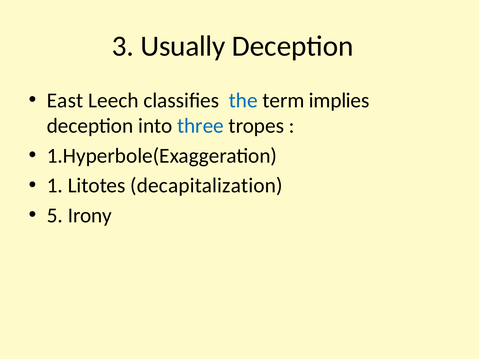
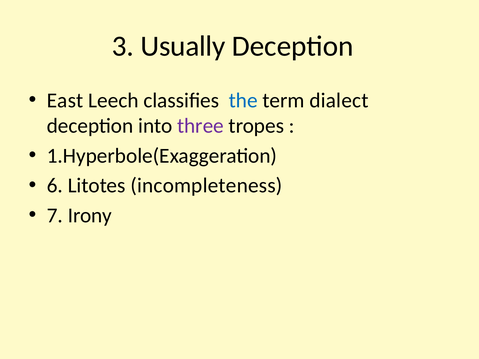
implies: implies -> dialect (339, 100)
three colour: blue -> purple (200, 126)
1: 1 -> 6 (55, 186)
decapitalization: decapitalization -> incompleteness (206, 186)
5: 5 -> 7 (55, 215)
